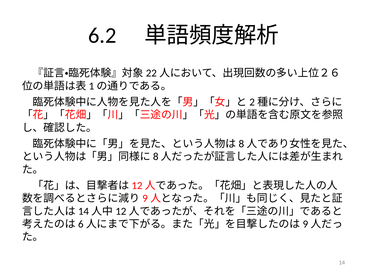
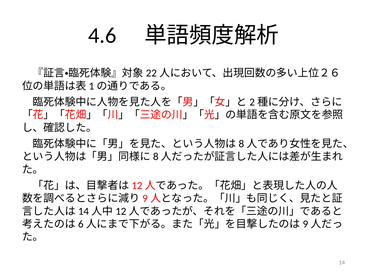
6.2: 6.2 -> 4.6 (102, 36)
